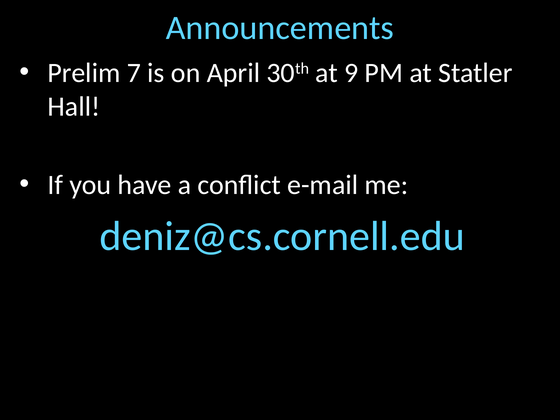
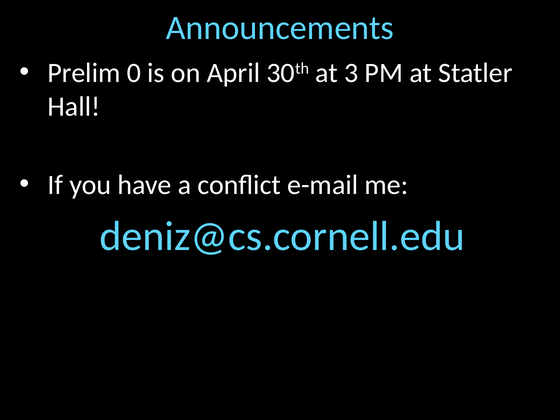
7: 7 -> 0 (134, 73)
9: 9 -> 3 (351, 73)
